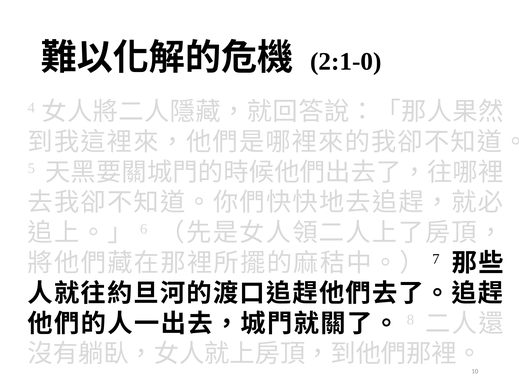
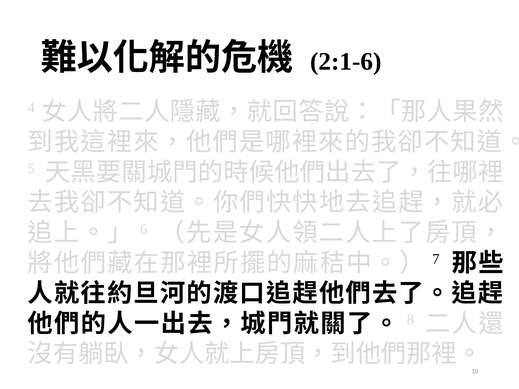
2:1-0: 2:1-0 -> 2:1-6 (346, 62)
